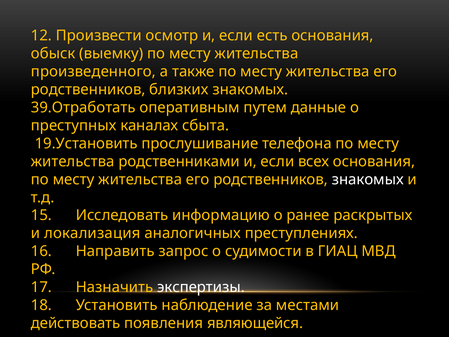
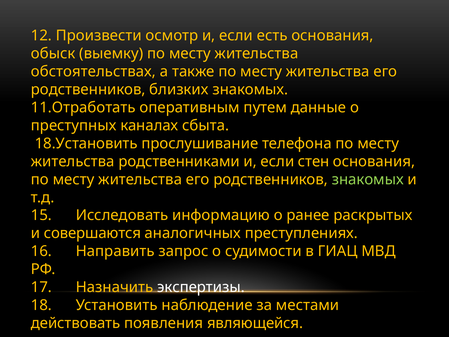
произведенного: произведенного -> обстоятельствах (93, 72)
39.Отработать: 39.Отработать -> 11.Отработать (83, 107)
19.Установить: 19.Установить -> 18.Установить (86, 143)
всех: всех -> стен (314, 161)
знакомых colour: white -> light green (368, 179)
локализация: локализация -> совершаются (92, 233)
